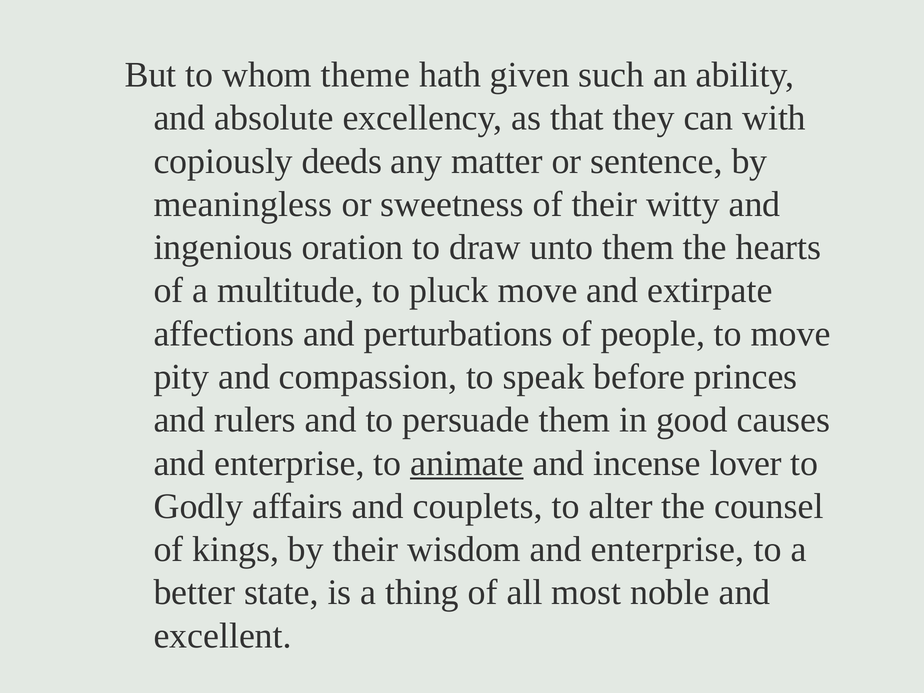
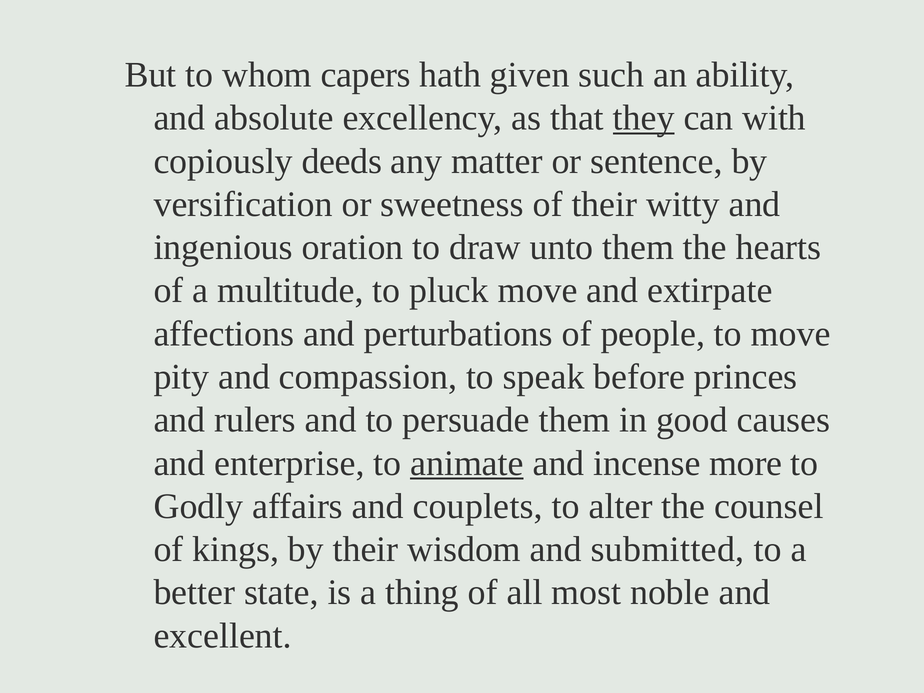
theme: theme -> capers (366, 75)
they underline: none -> present (644, 118)
meaningless: meaningless -> versification (243, 204)
lover: lover -> more (746, 463)
wisdom and enterprise: enterprise -> submitted (668, 549)
